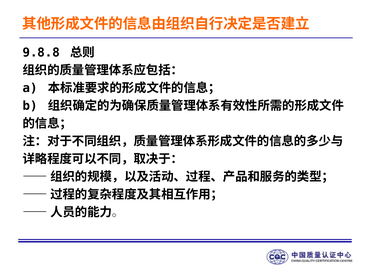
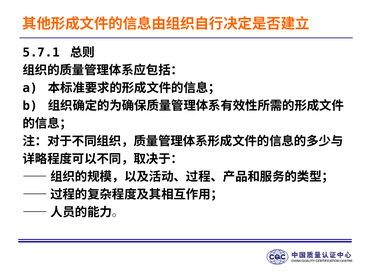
9.8.8: 9.8.8 -> 5.7.1 (41, 53)
